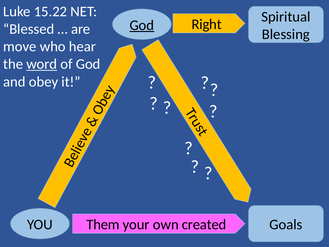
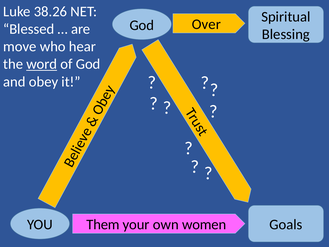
15.22: 15.22 -> 38.26 (50, 11)
Right: Right -> Over (206, 24)
God underline: present -> none (142, 25)
created: created -> women (204, 224)
